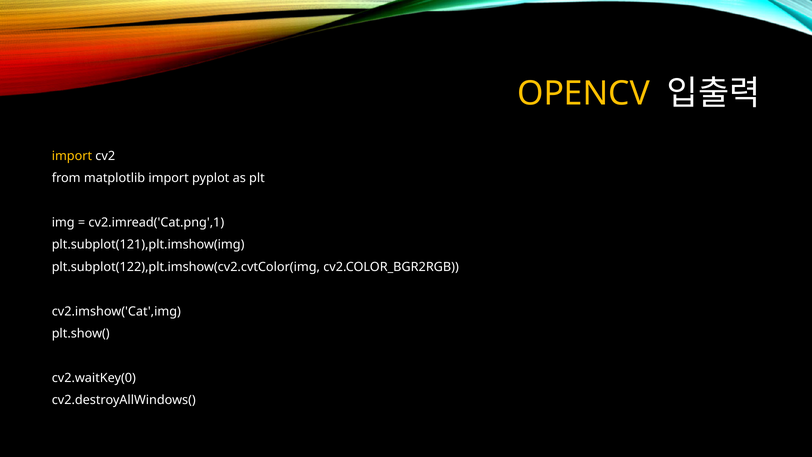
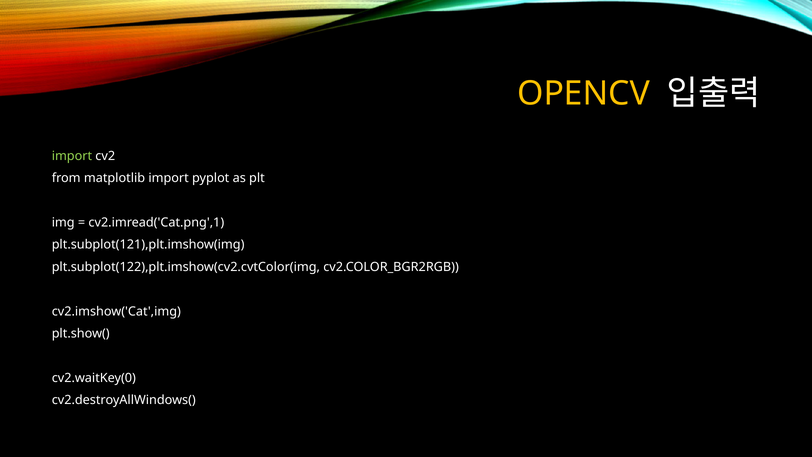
import colour: yellow -> light green (72, 156)
